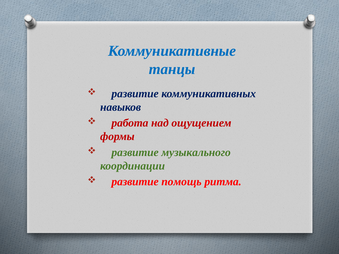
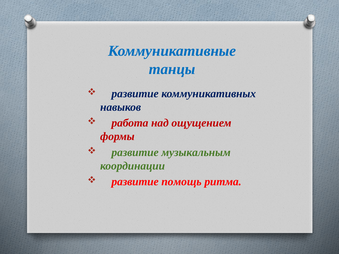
музыкального: музыкального -> музыкальным (196, 152)
